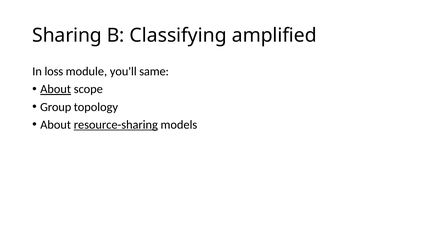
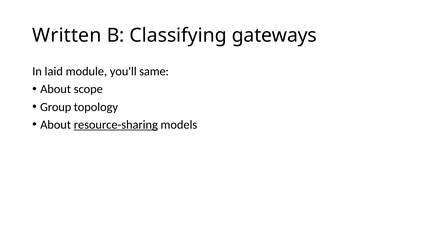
Sharing: Sharing -> Written (67, 36)
amplified: amplified -> gateways (274, 36)
loss: loss -> laid (54, 72)
About underline: present -> none (56, 89)
